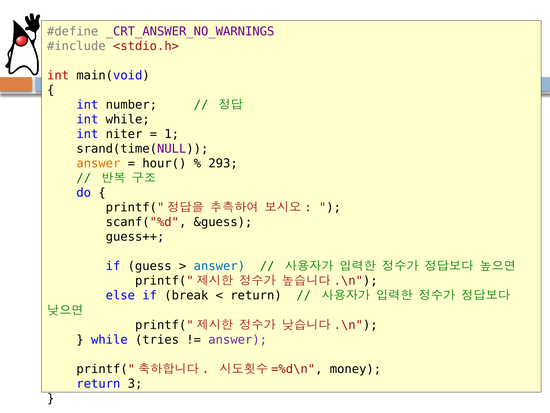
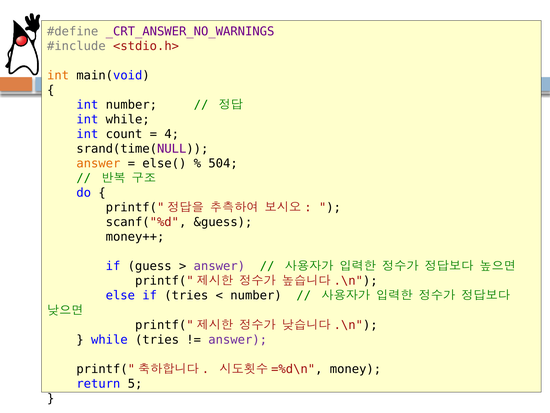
int colour: red -> orange (58, 75)
niter: niter -> count (124, 134)
1: 1 -> 4 (172, 134)
hour(: hour( -> else( (164, 163)
293: 293 -> 504 (223, 163)
guess++: guess++ -> money++ (135, 237)
answer colour: blue -> purple (219, 266)
if break: break -> tries (186, 295)
return: return -> number (256, 295)
3: 3 -> 5 (135, 383)
